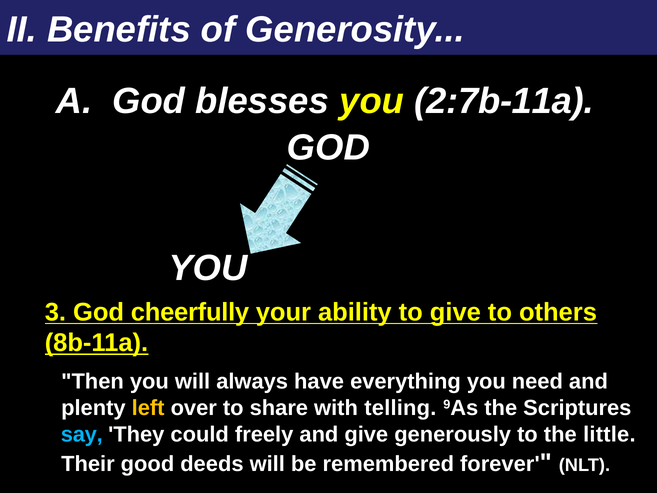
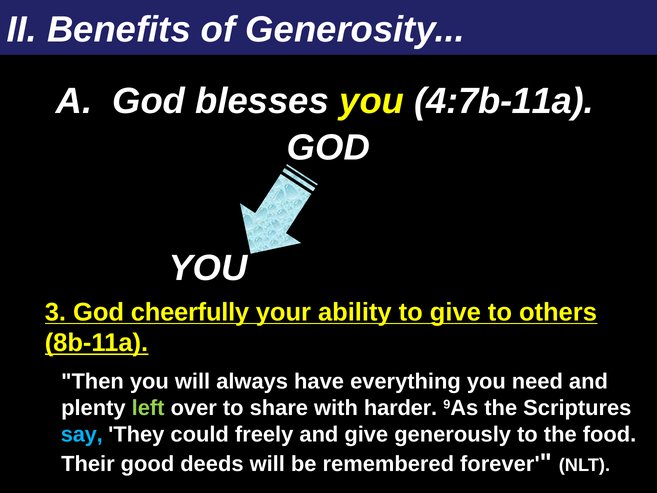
2:7b-11a: 2:7b-11a -> 4:7b-11a (504, 101)
left colour: yellow -> light green (148, 408)
telling: telling -> harder (401, 408)
little: little -> food (610, 434)
